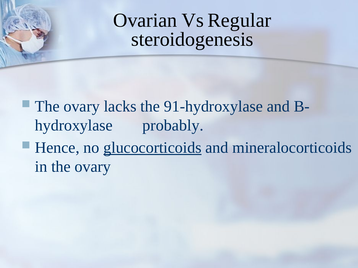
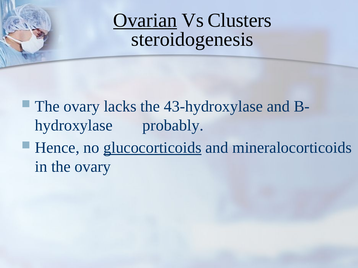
Ovarian underline: none -> present (145, 20)
Regular: Regular -> Clusters (240, 20)
91-hydroxylase: 91-hydroxylase -> 43-hydroxylase (213, 107)
